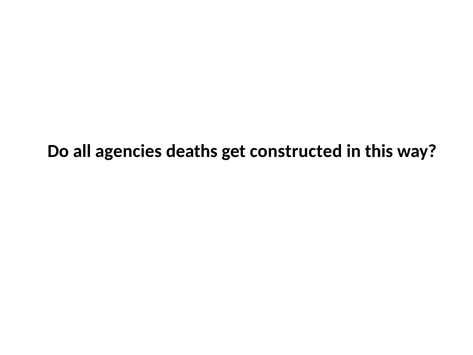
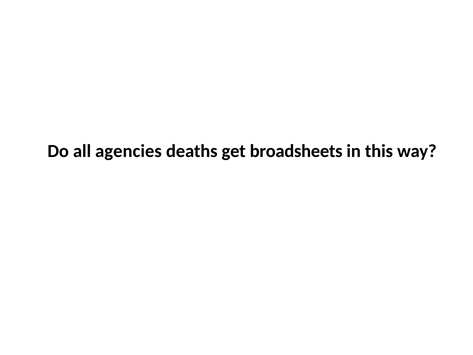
constructed: constructed -> broadsheets (296, 151)
